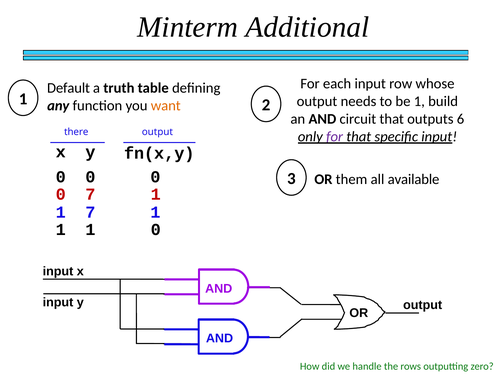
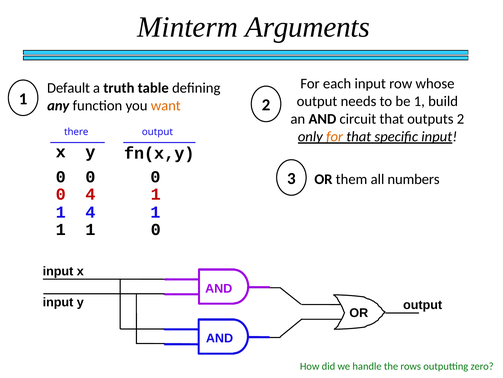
Additional: Additional -> Arguments (308, 27)
outputs 6: 6 -> 2 (461, 119)
for colour: purple -> orange (335, 136)
available: available -> numbers (414, 179)
0 7: 7 -> 4 (91, 194)
1 7: 7 -> 4 (91, 212)
